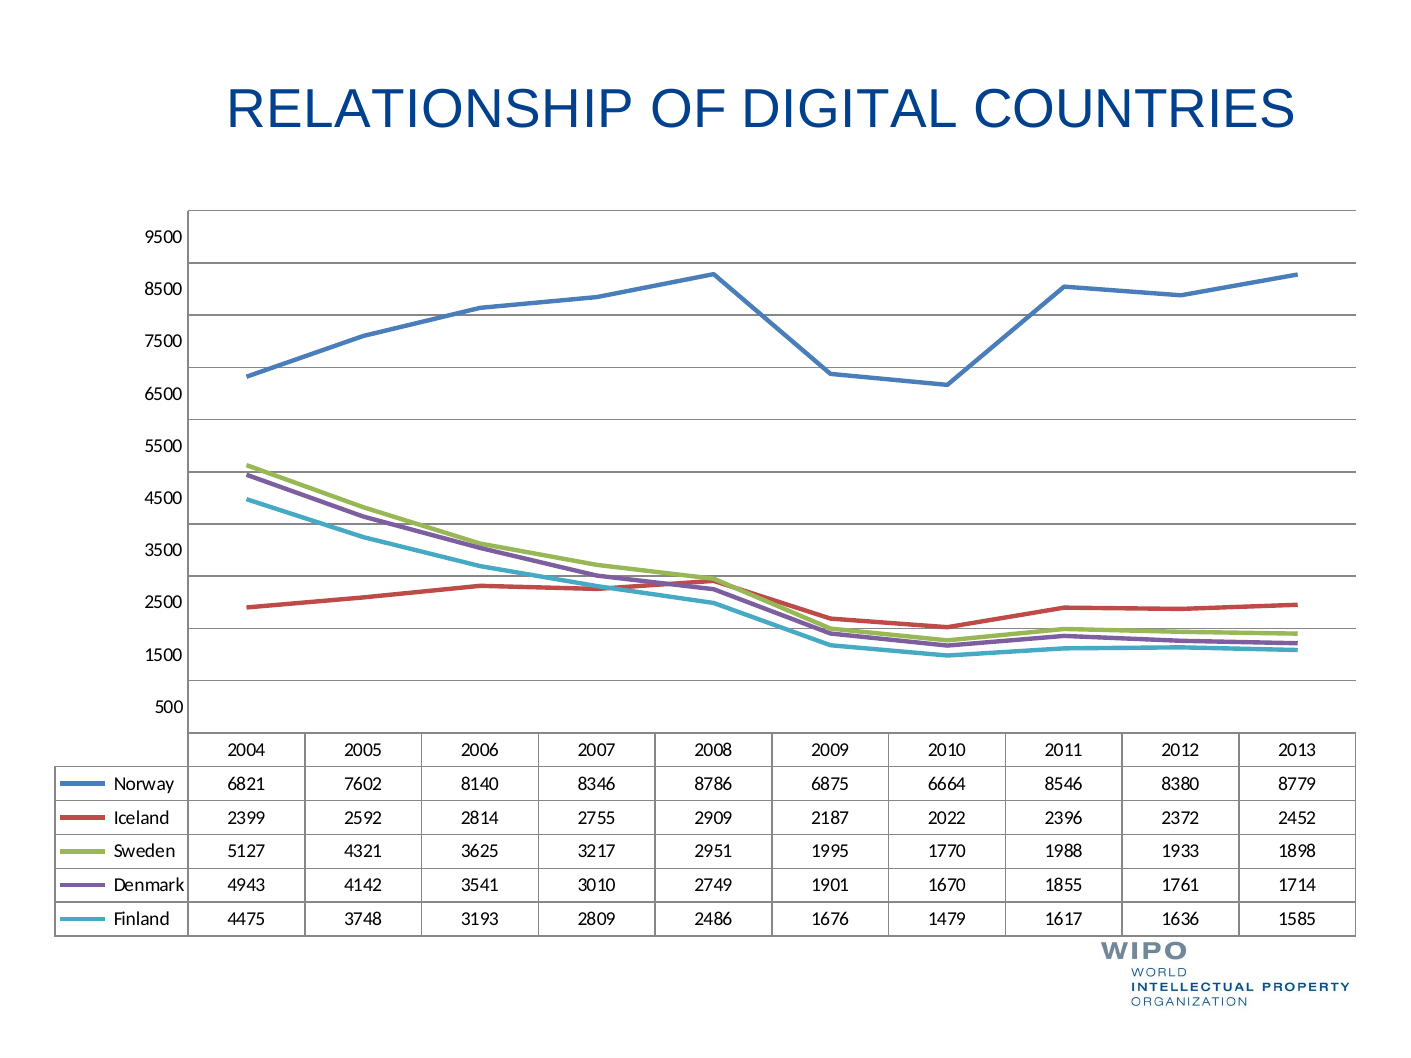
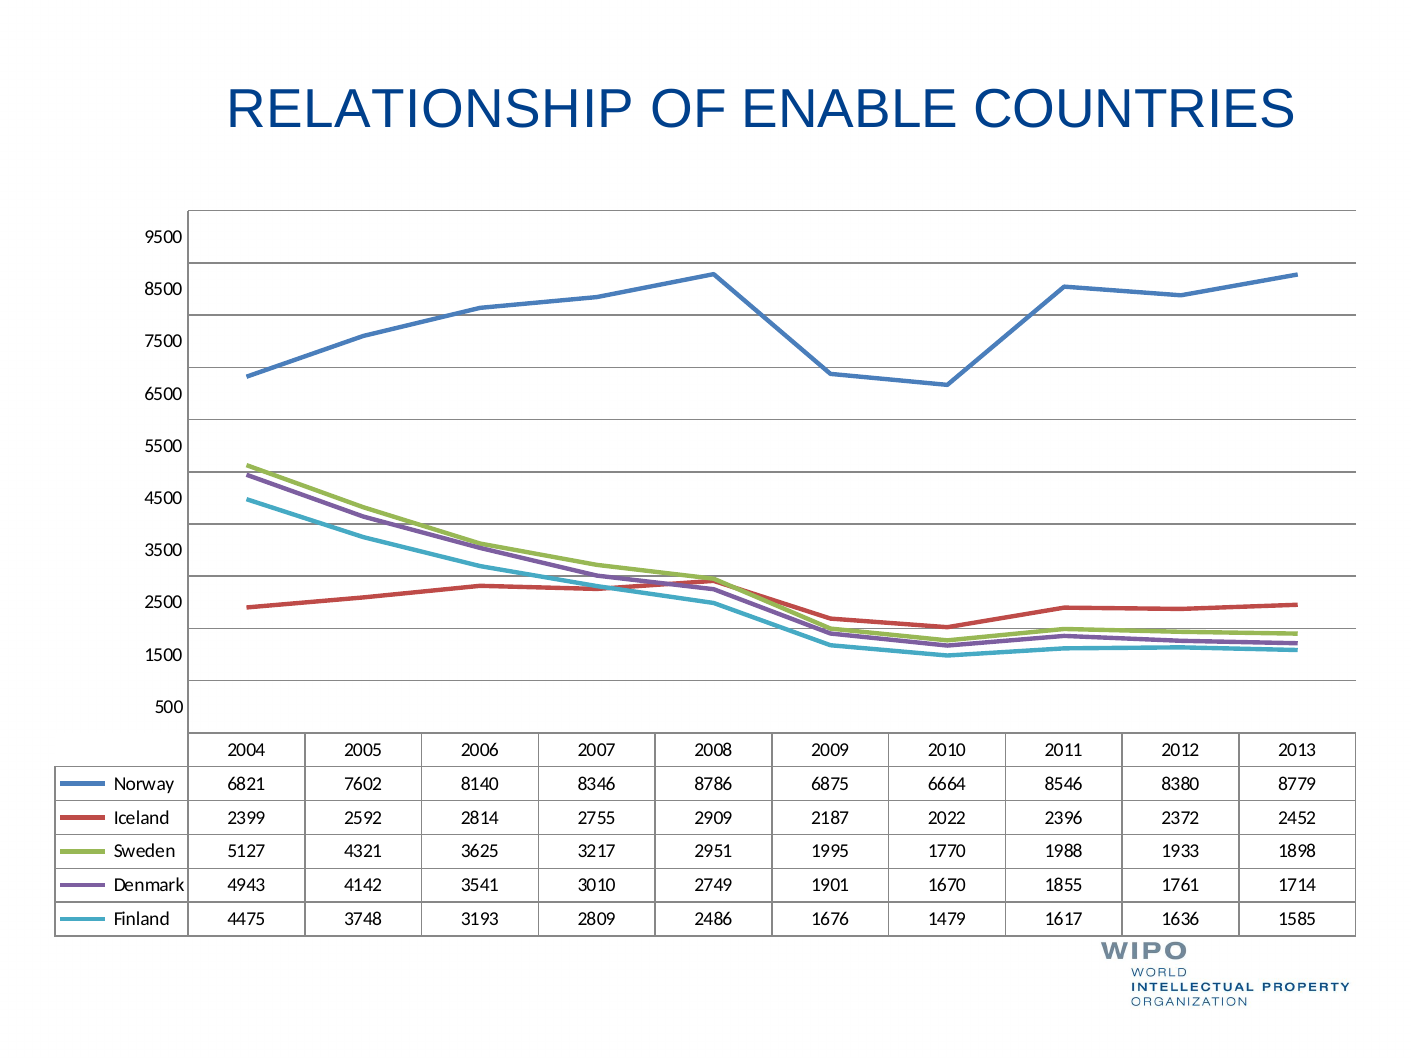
DIGITAL: DIGITAL -> ENABLE (850, 110)
